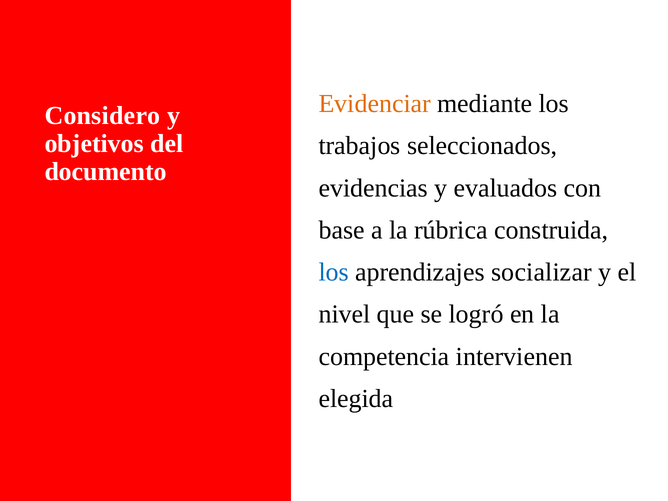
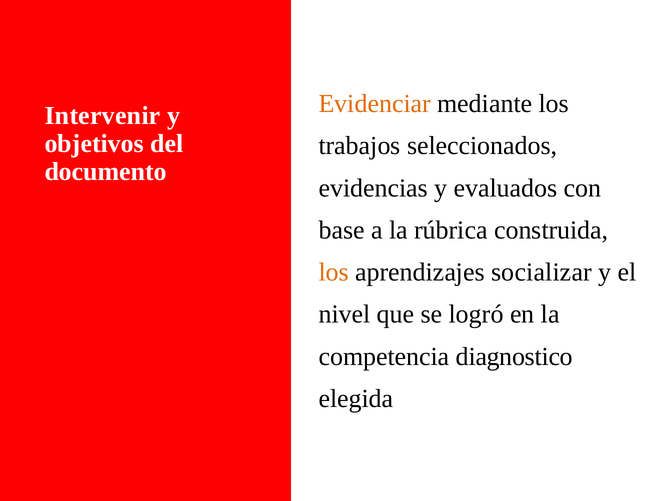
Considero: Considero -> Intervenir (103, 115)
los colour: blue -> orange (334, 272)
intervienen: intervienen -> diagnostico (514, 356)
